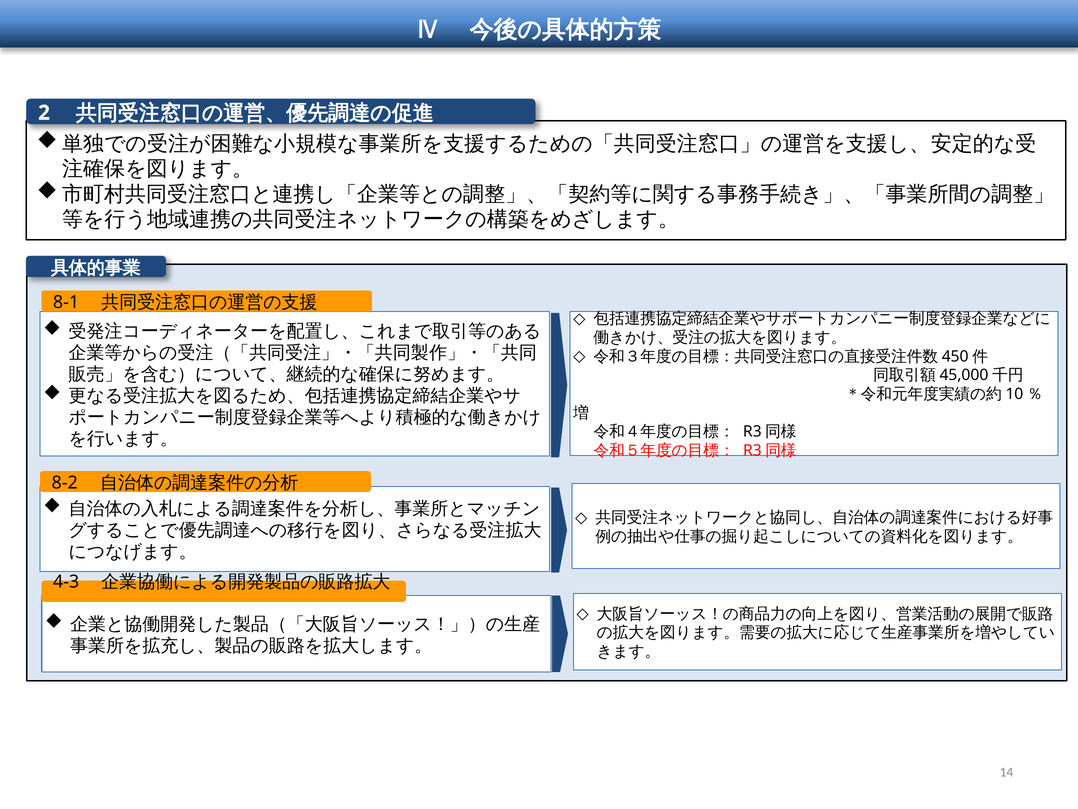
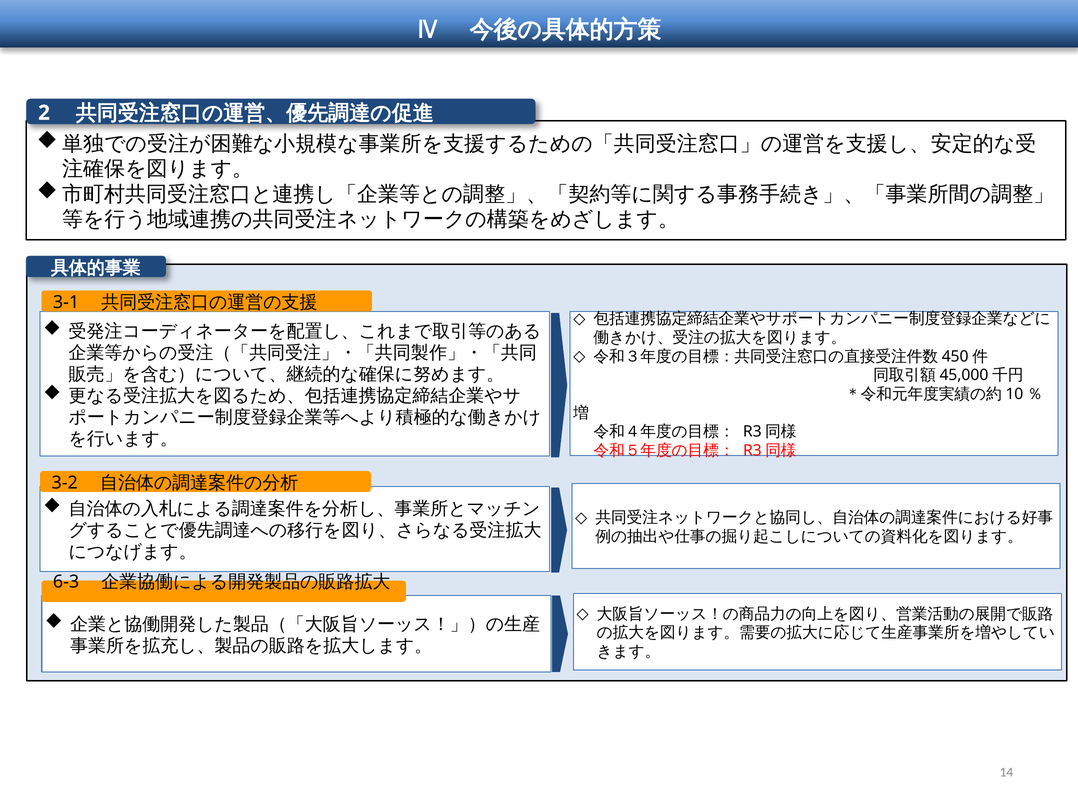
8-1: 8-1 -> 3-1 (66, 302)
8-2: 8-2 -> 3-2 (65, 482)
4-3: 4-3 -> 6-3 (66, 581)
